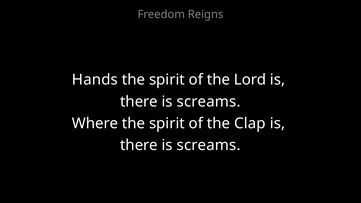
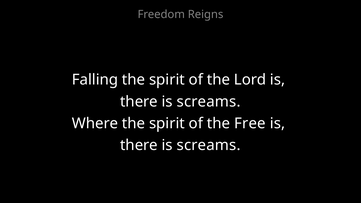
Hands: Hands -> Falling (95, 80)
Clap: Clap -> Free (250, 123)
